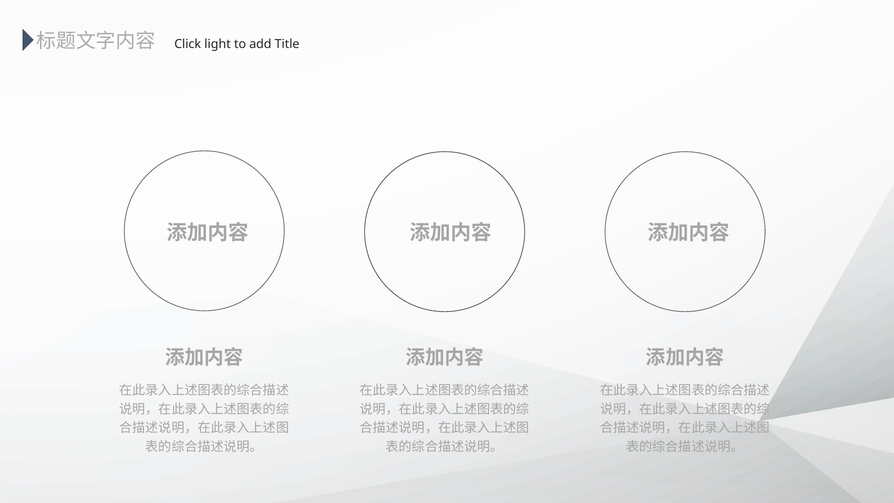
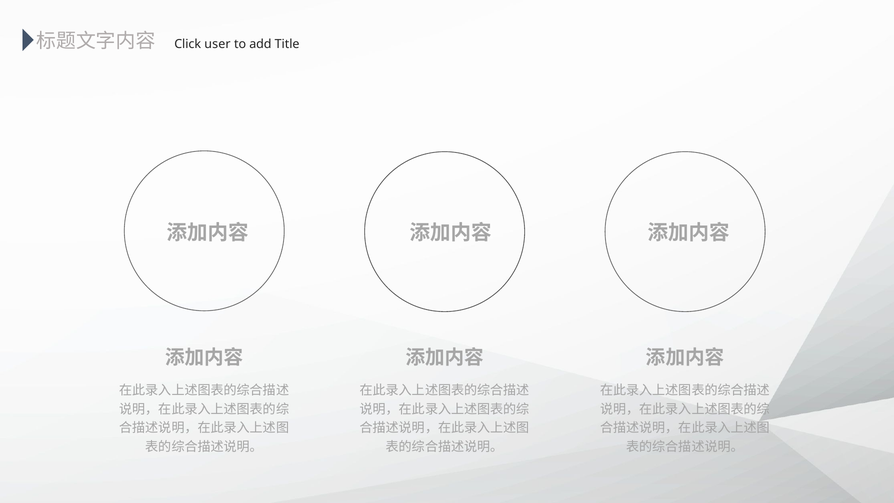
light: light -> user (218, 44)
